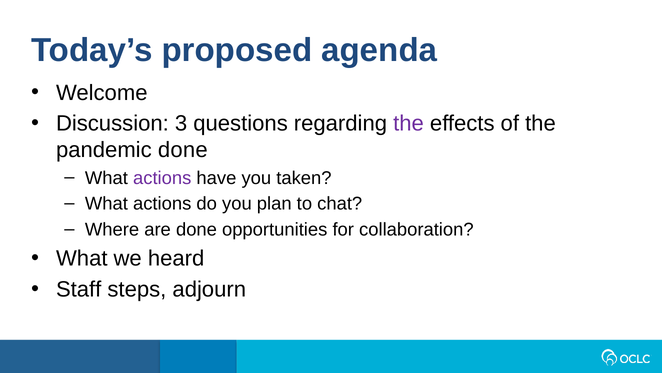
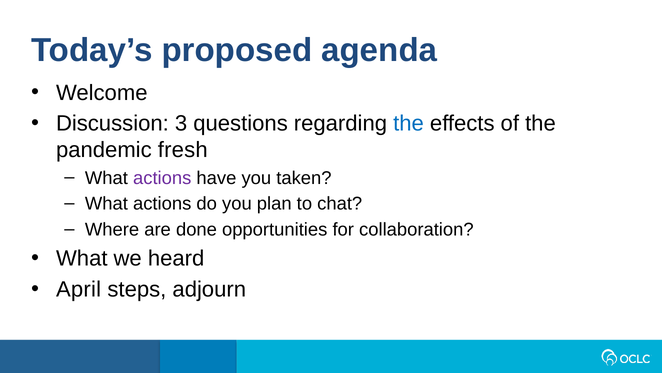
the colour: purple -> blue (409, 123)
pandemic done: done -> fresh (183, 150)
Staff: Staff -> April (79, 289)
